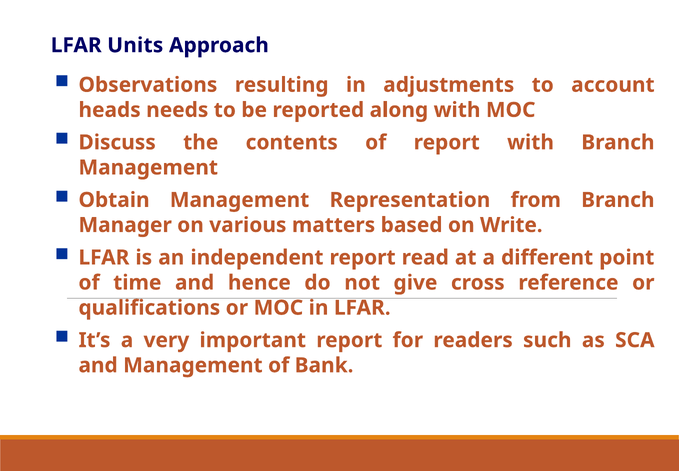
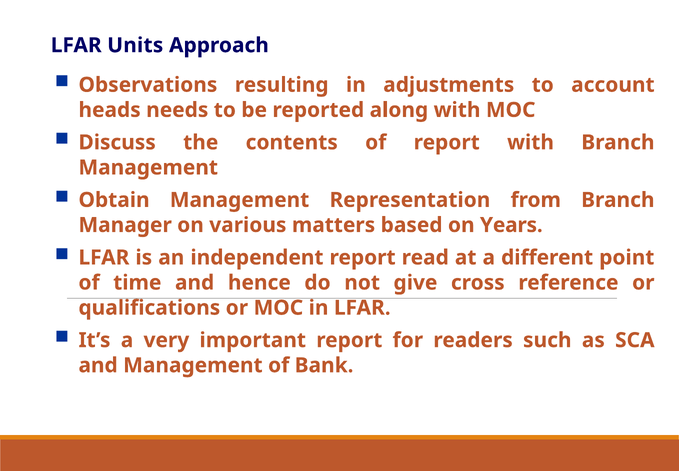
Write: Write -> Years (511, 225)
